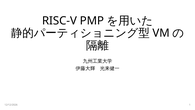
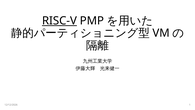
RISC-V underline: none -> present (59, 21)
